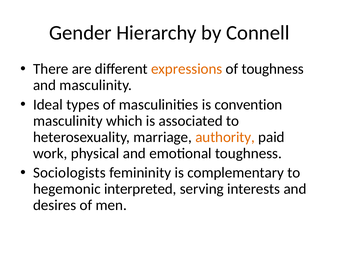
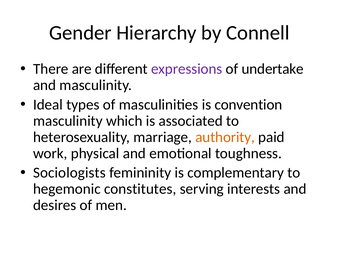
expressions colour: orange -> purple (187, 69)
of toughness: toughness -> undertake (273, 69)
interpreted: interpreted -> constitutes (140, 189)
